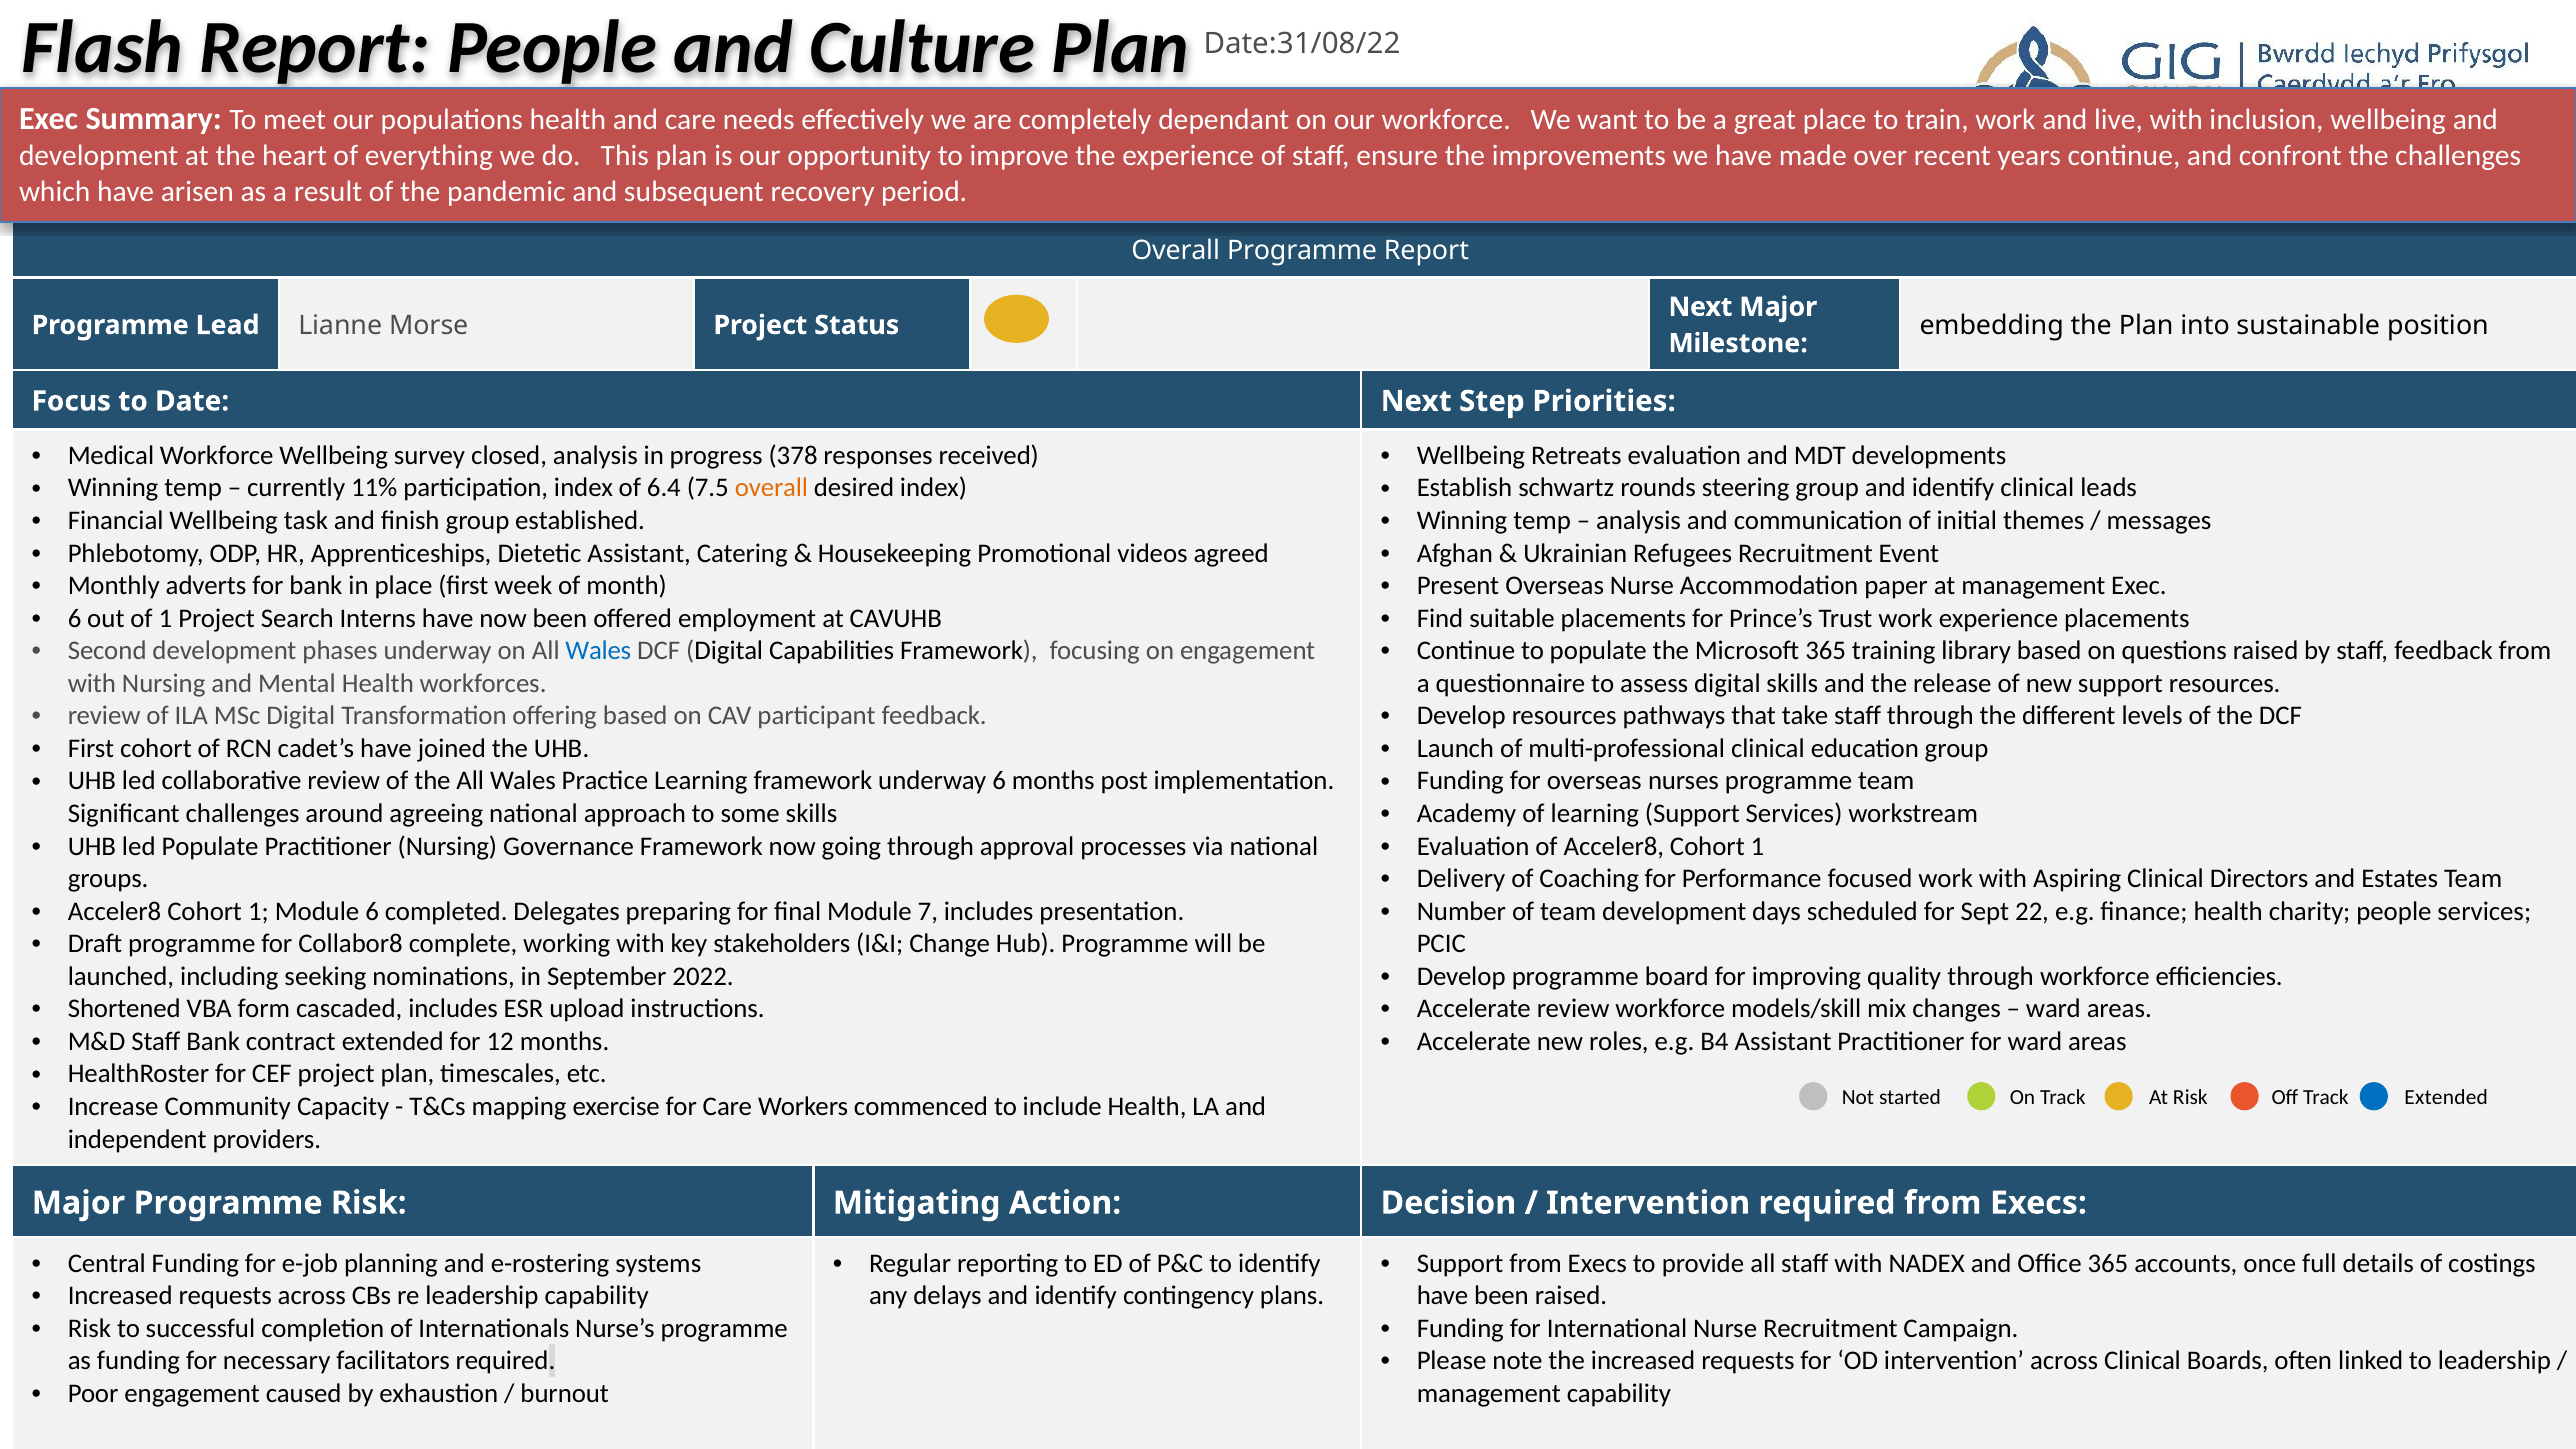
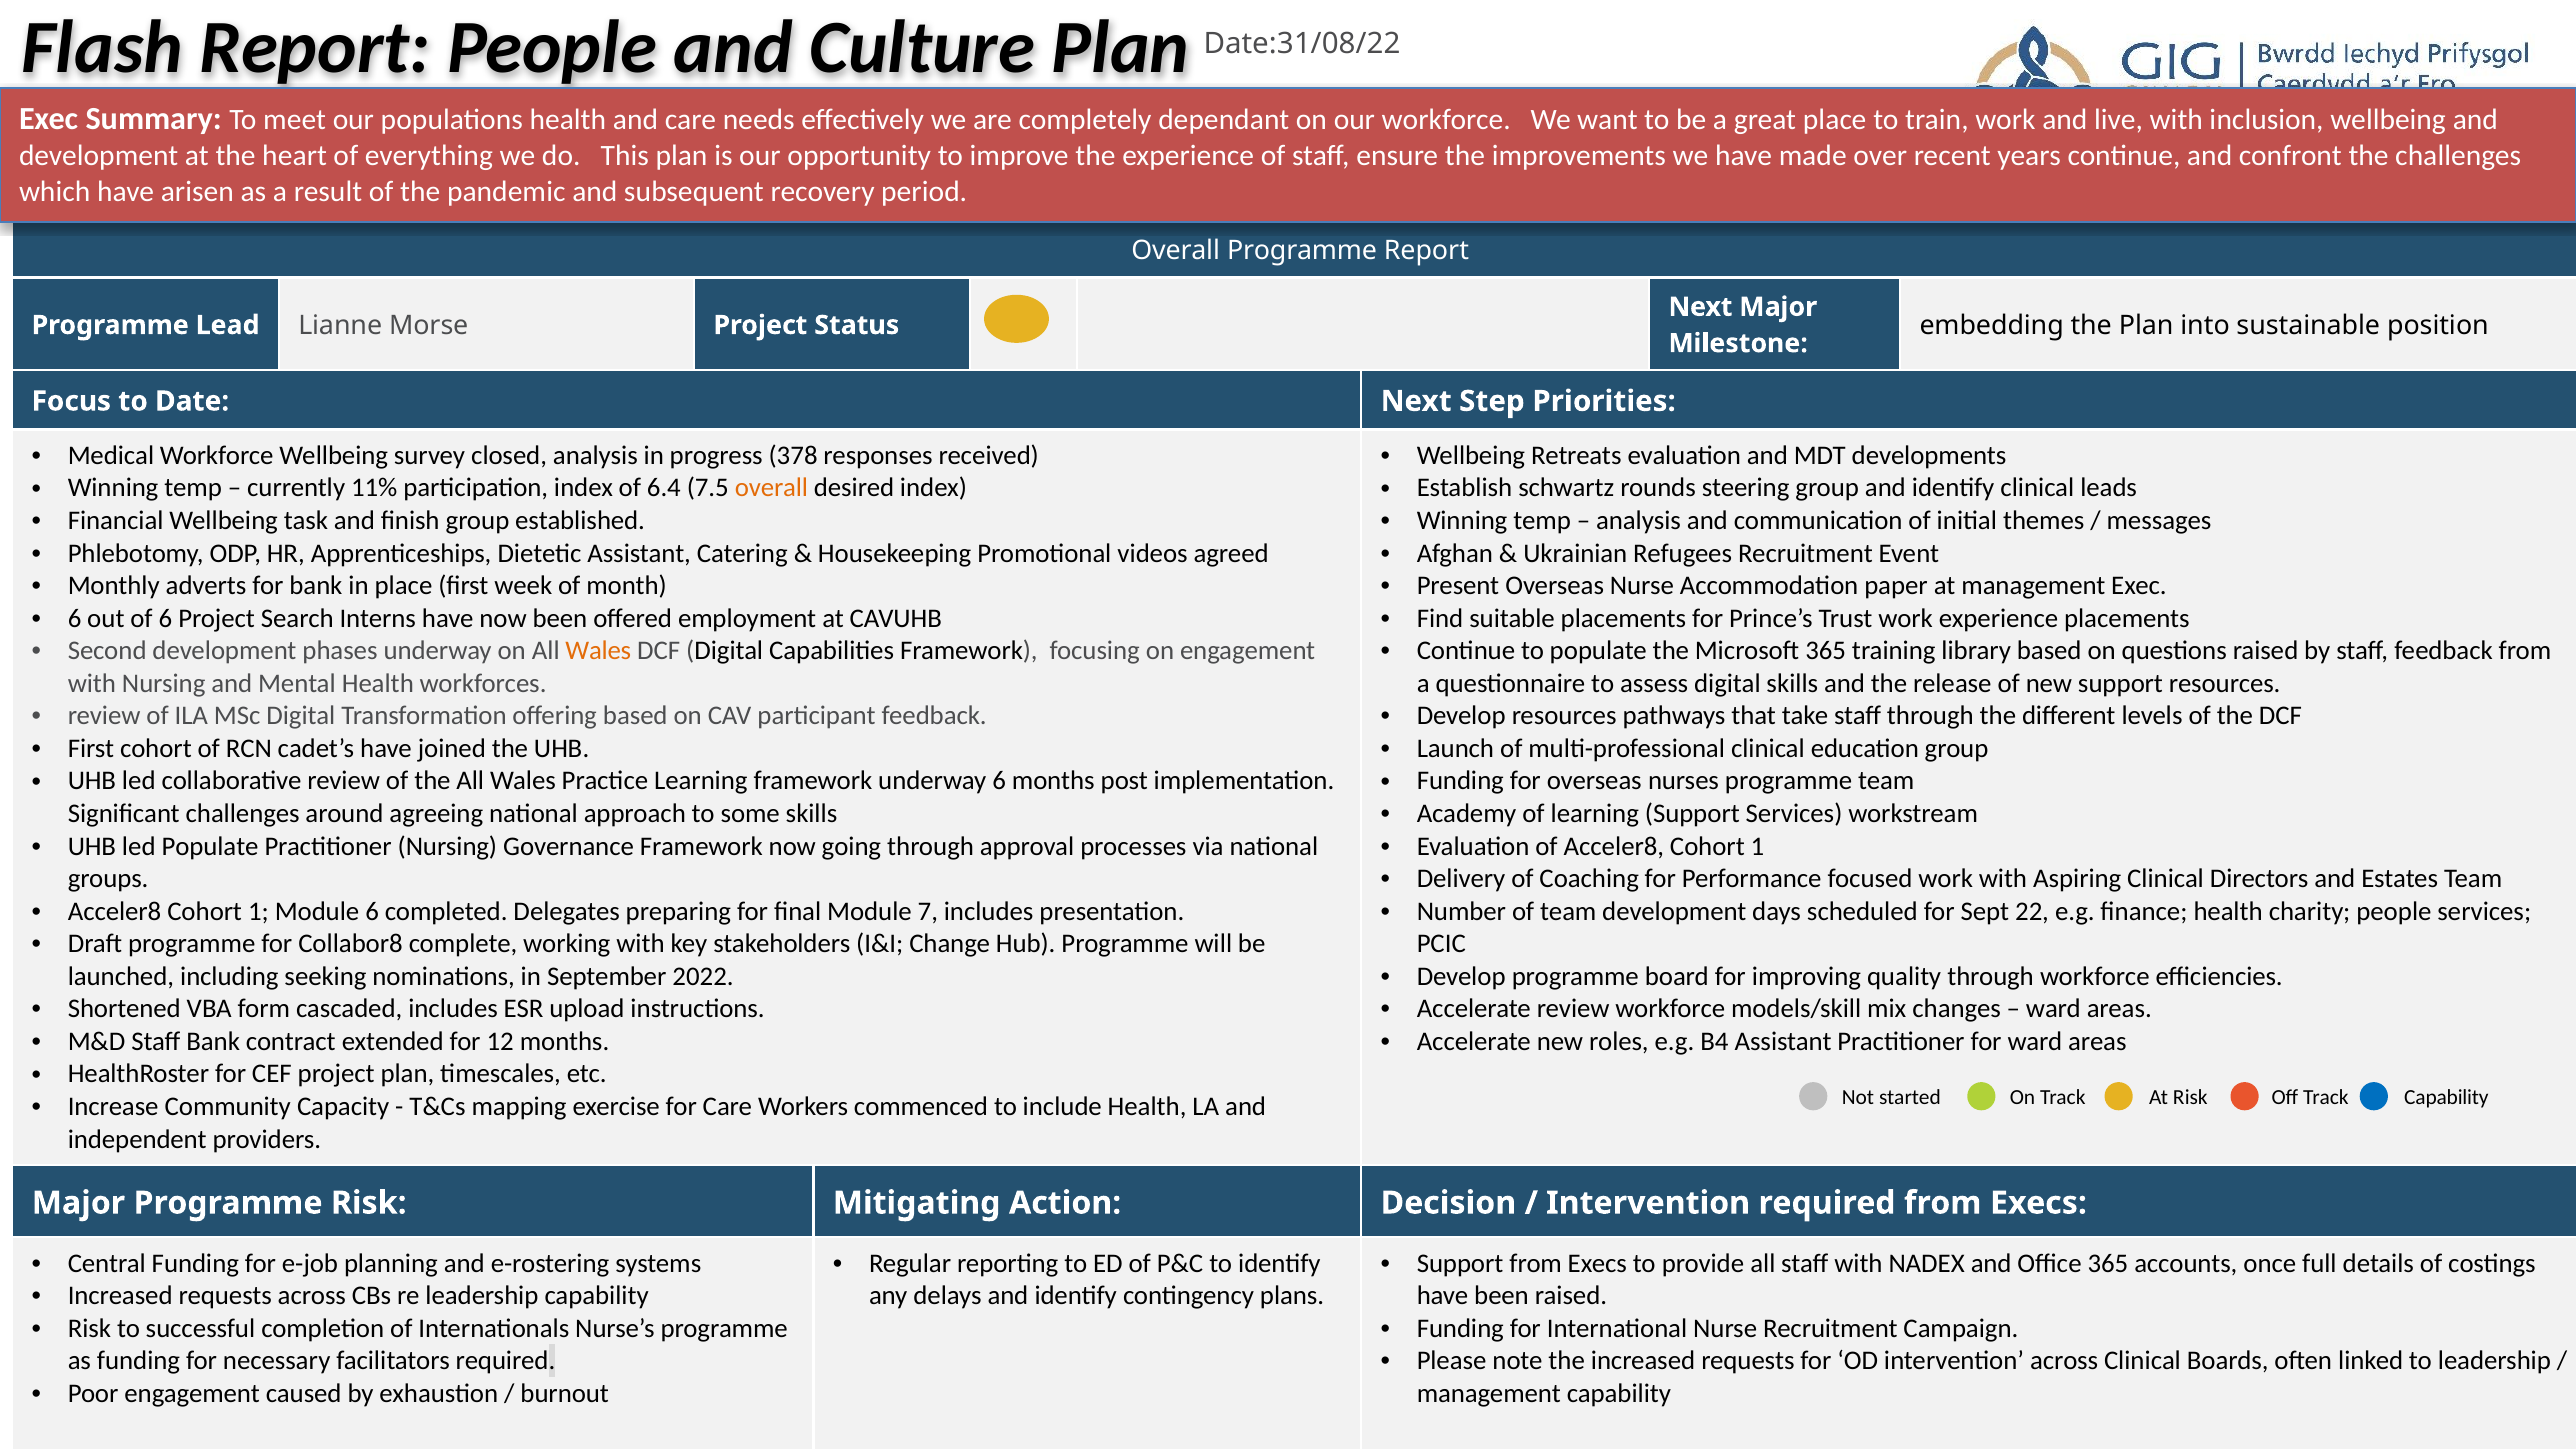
of 1: 1 -> 6 (165, 618)
Wales colour: blue -> orange (598, 651)
Track Extended: Extended -> Capability (2446, 1097)
